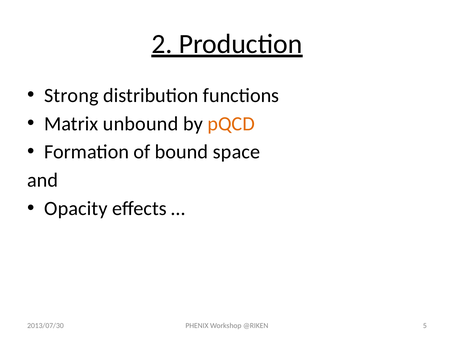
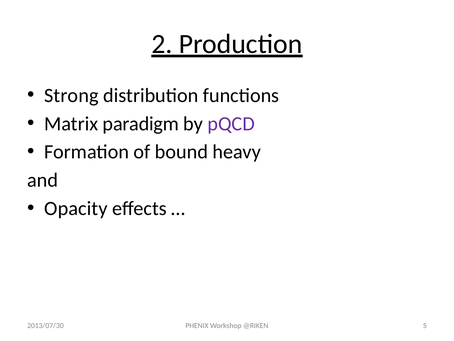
unbound: unbound -> paradigm (141, 123)
pQCD colour: orange -> purple (231, 123)
space: space -> heavy (237, 152)
